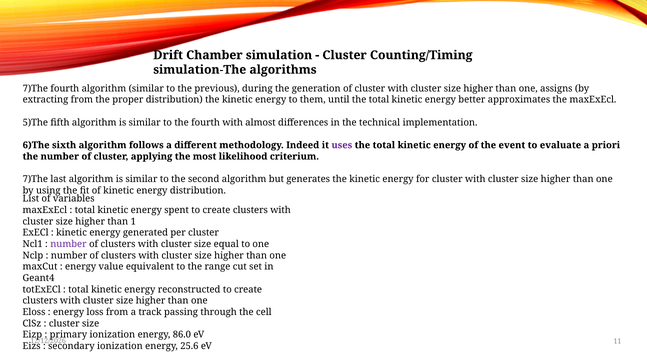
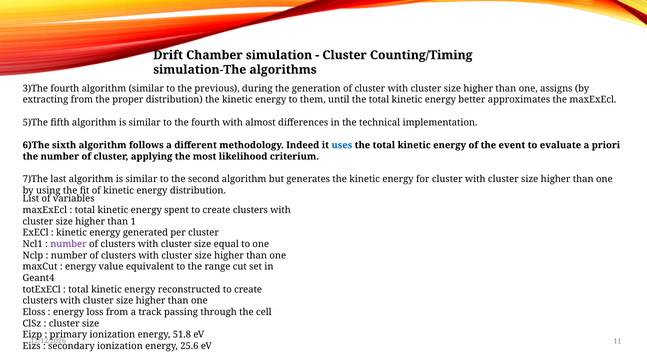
7)The: 7)The -> 3)The (35, 88)
uses colour: purple -> blue (342, 145)
86.0: 86.0 -> 51.8 (182, 335)
